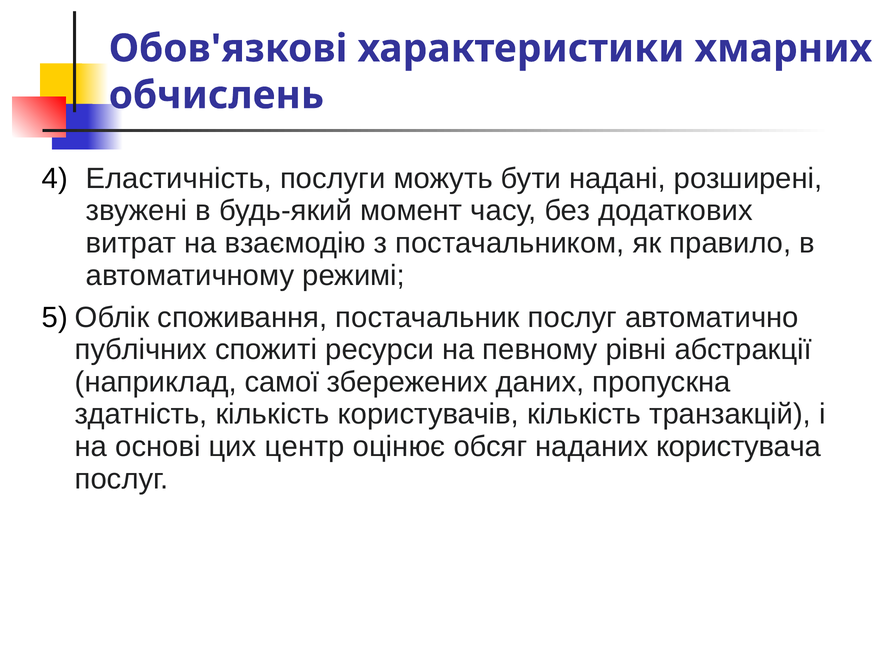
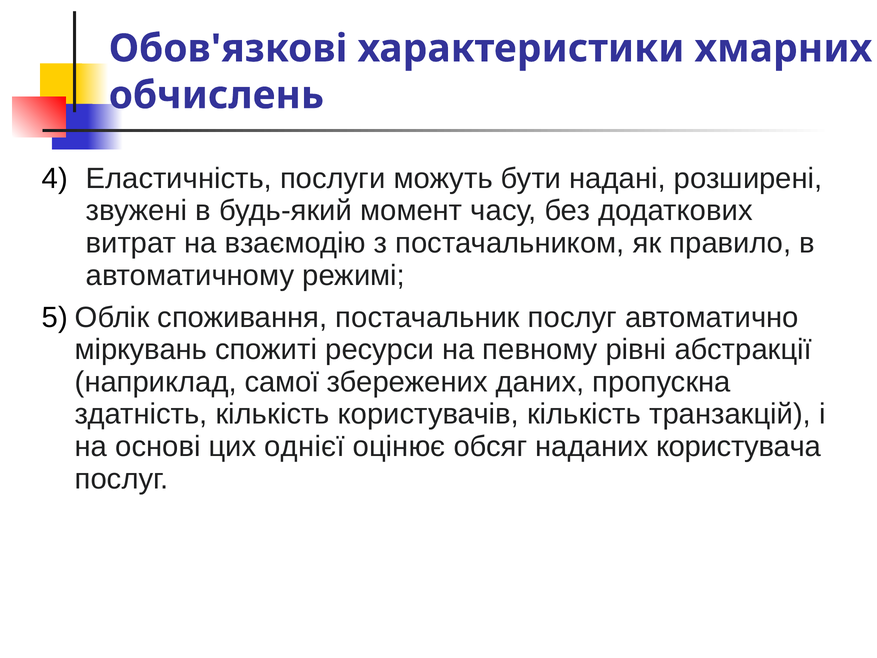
публічних: публічних -> міркувань (141, 350)
центр: центр -> однієї (305, 446)
